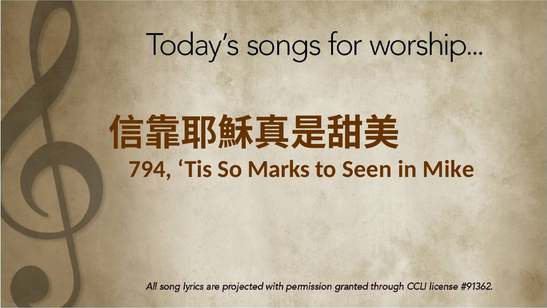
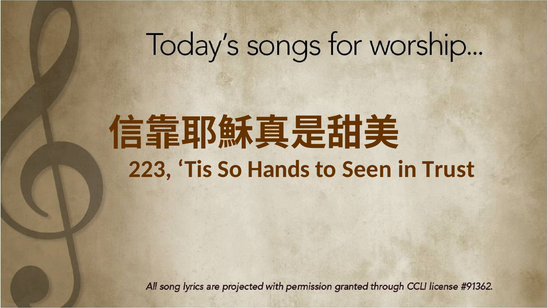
794: 794 -> 223 (150, 169)
Marks: Marks -> Hands (279, 169)
Mike: Mike -> Trust (449, 169)
